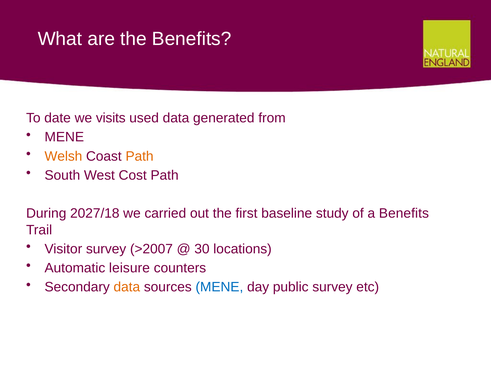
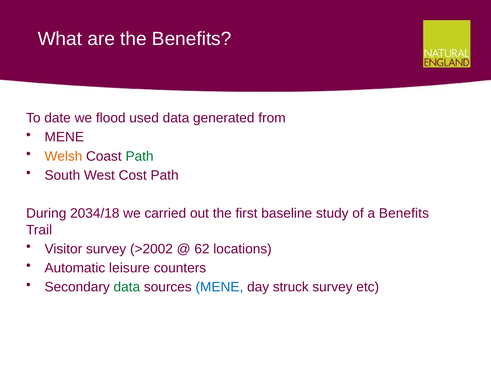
visits: visits -> flood (111, 118)
Path colour: orange -> green (140, 156)
2027/18: 2027/18 -> 2034/18 (95, 214)
>2007: >2007 -> >2002 (151, 249)
30: 30 -> 62 (202, 249)
data colour: orange -> green (127, 287)
public: public -> struck (291, 287)
